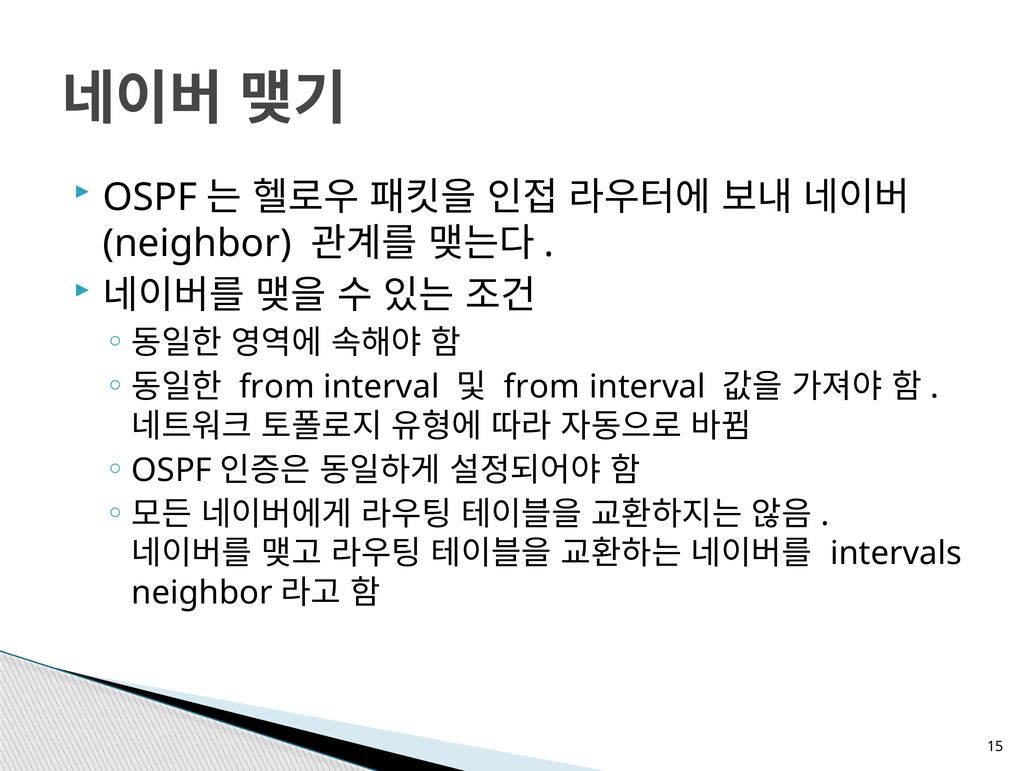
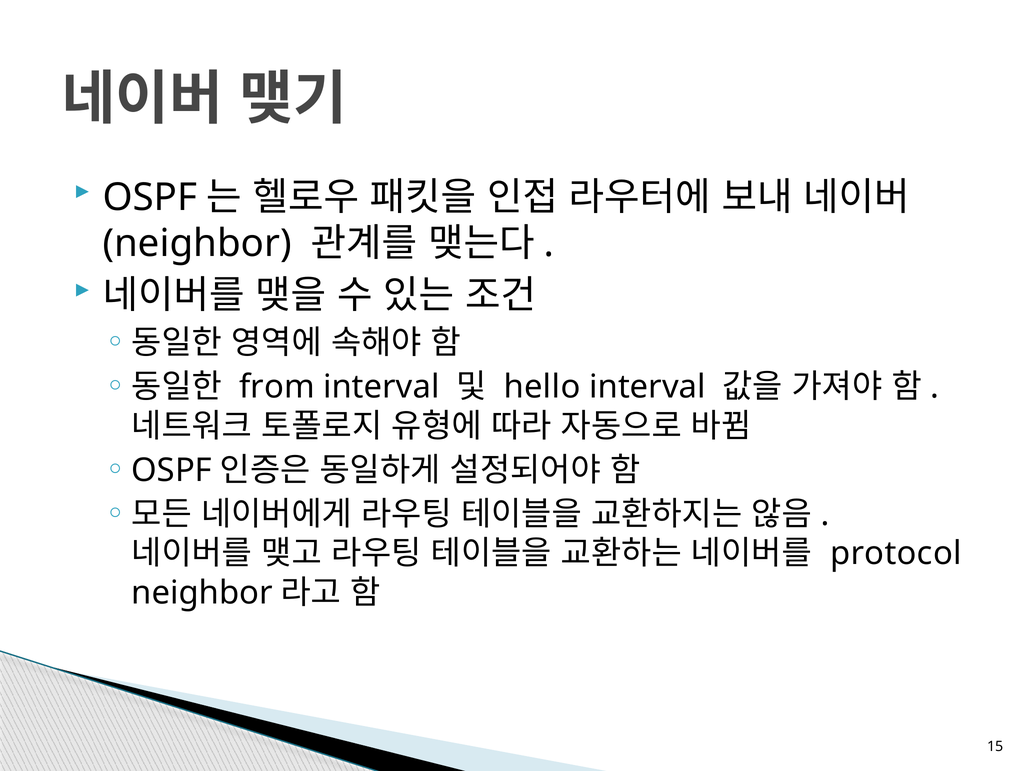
from: from -> hello (542, 387)
intervals: intervals -> protocol (896, 554)
